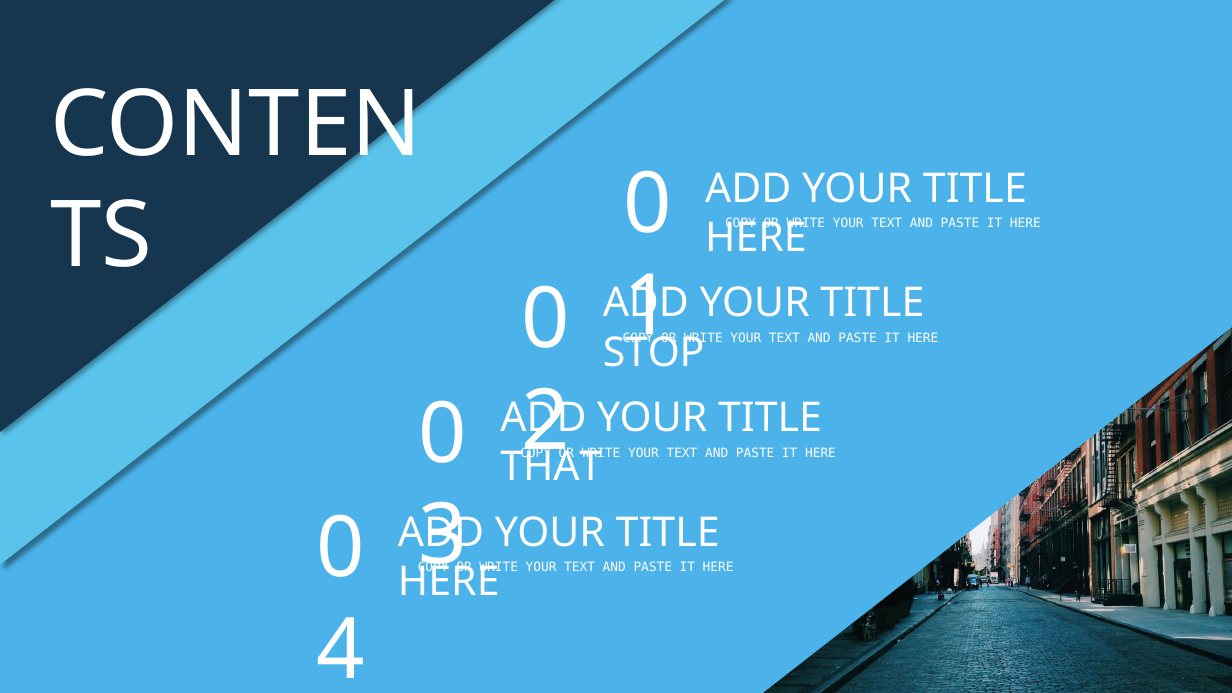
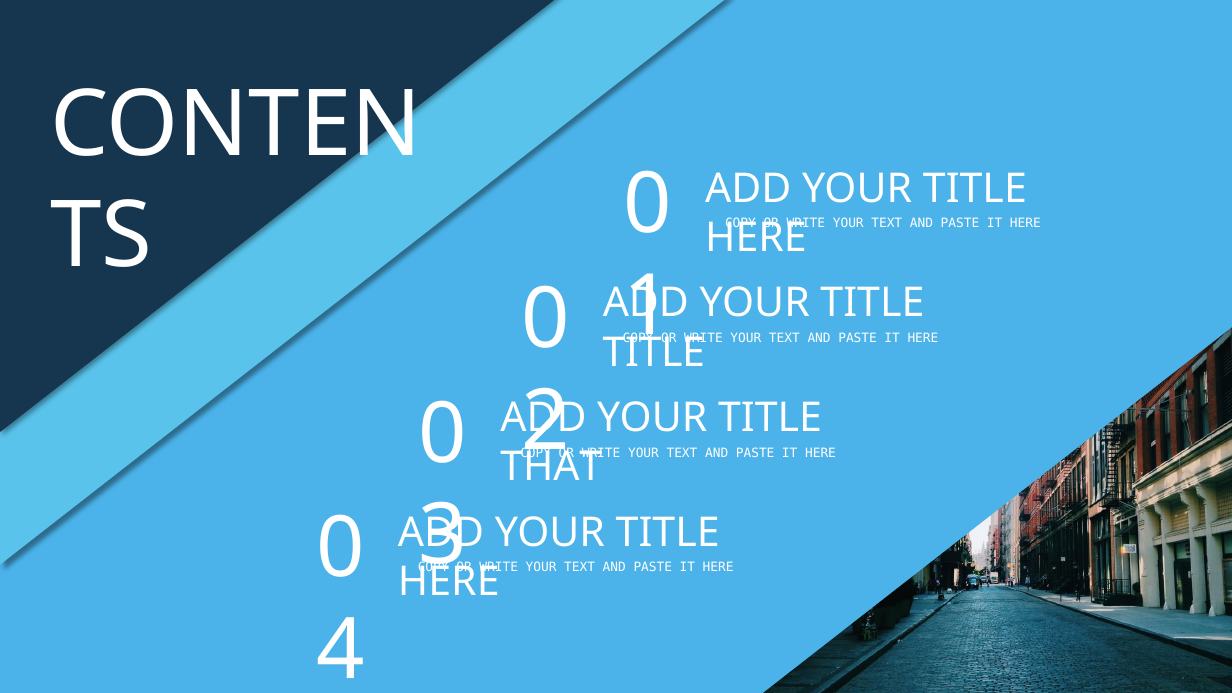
STOP: STOP -> TITLE (654, 353)
